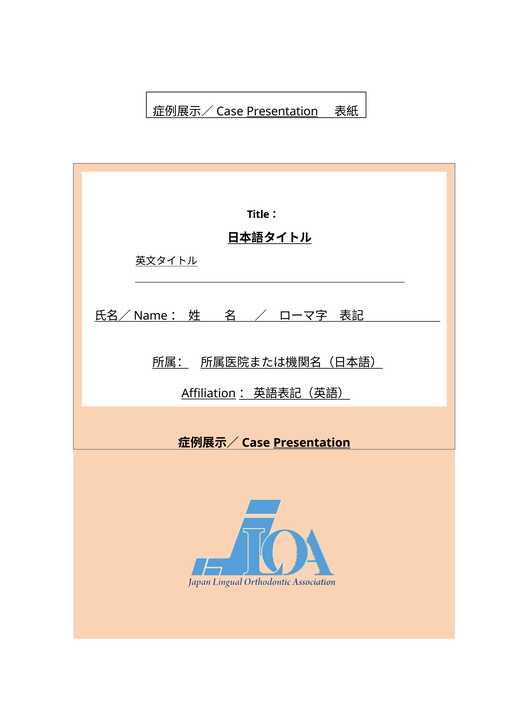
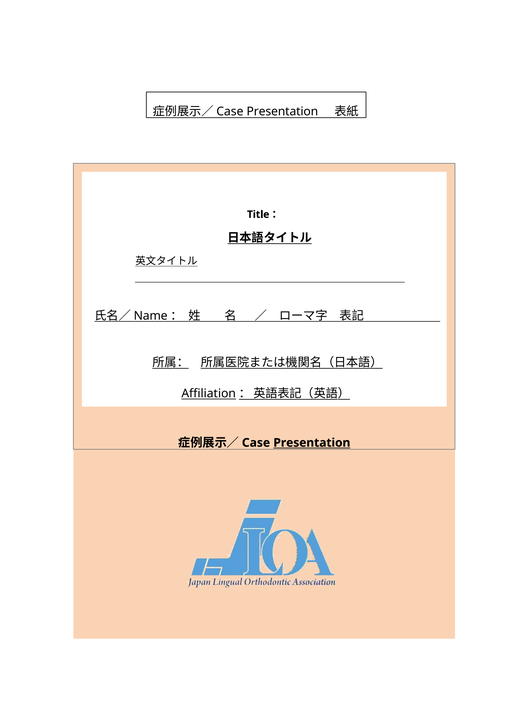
Presentation underline: present -> none (282, 111)
